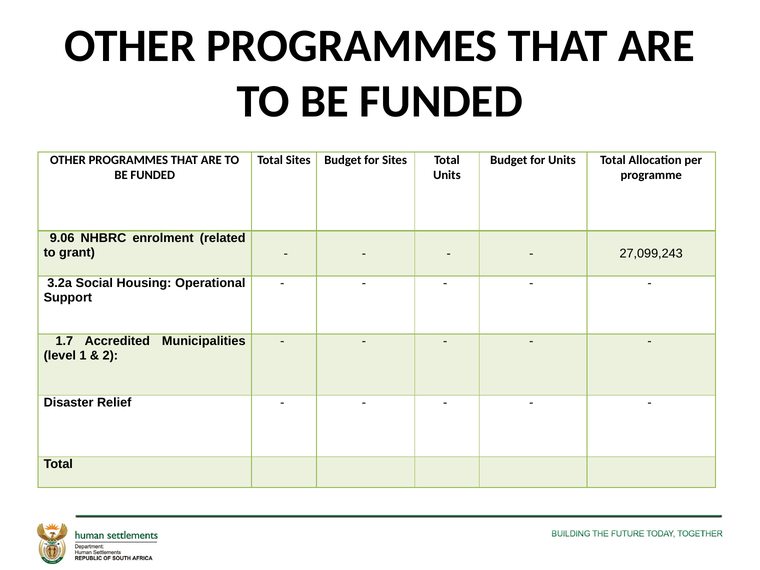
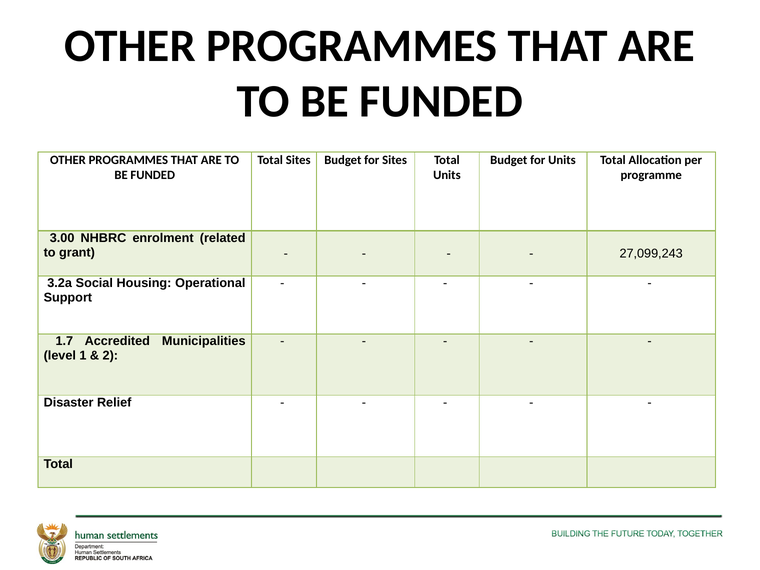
9.06: 9.06 -> 3.00 (62, 238)
